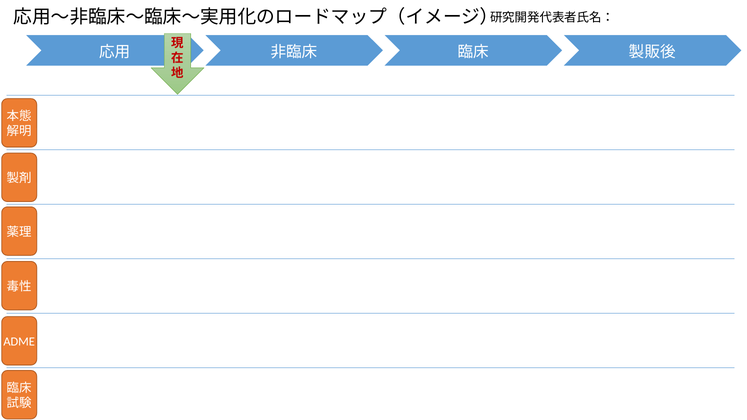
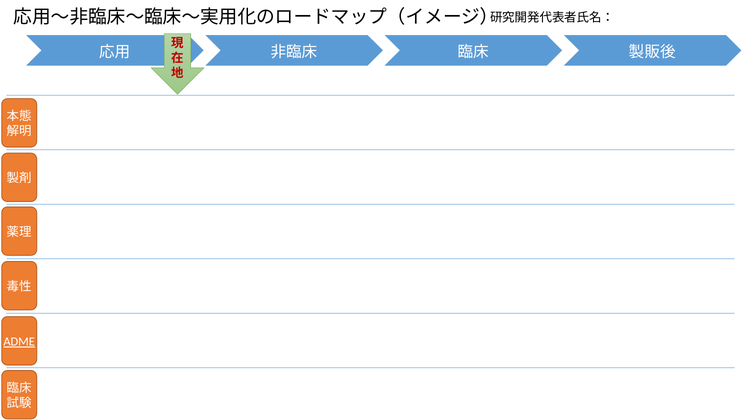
ADME underline: none -> present (19, 342)
